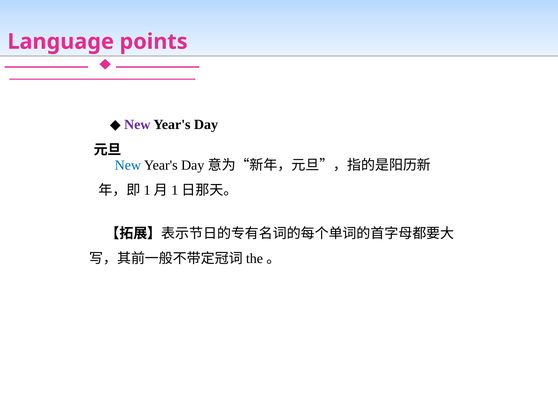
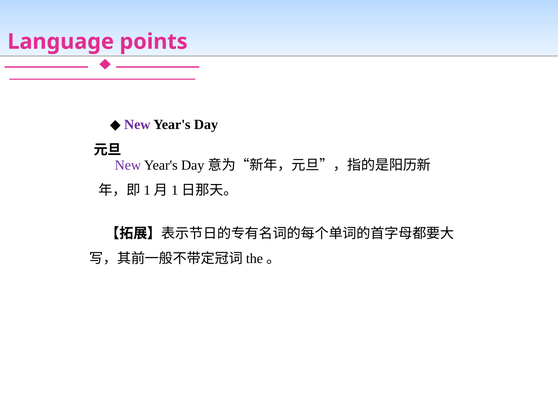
New colour: blue -> purple (128, 165)
